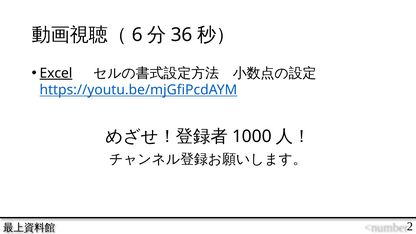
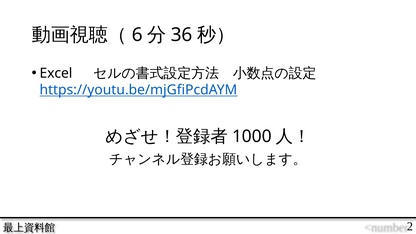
Excel underline: present -> none (56, 73)
